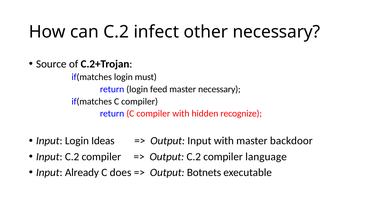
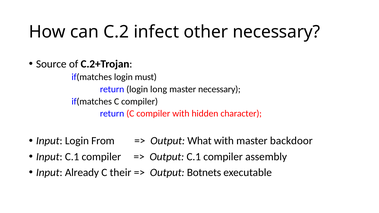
feed: feed -> long (159, 89)
recognize: recognize -> character (241, 114)
Ideas: Ideas -> From (103, 141)
Output Input: Input -> What (199, 141)
Input C.2: C.2 -> C.1 (72, 157)
Output C.2: C.2 -> C.1 (194, 157)
language: language -> assembly (266, 157)
does: does -> their (121, 173)
